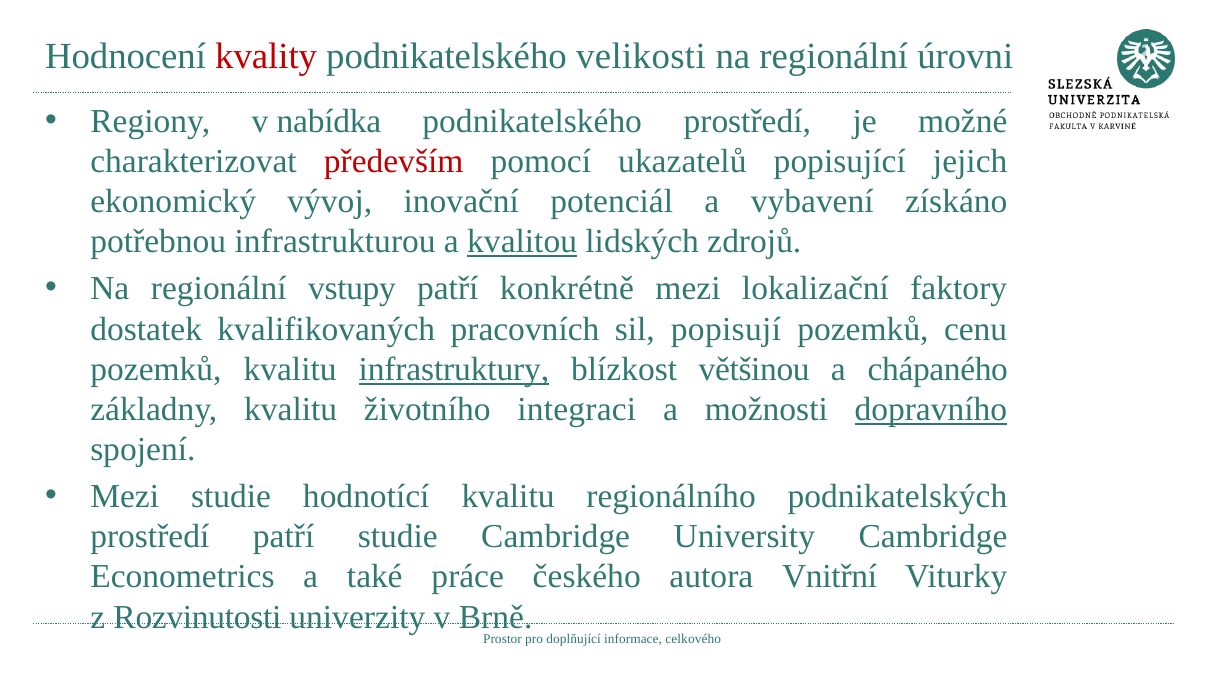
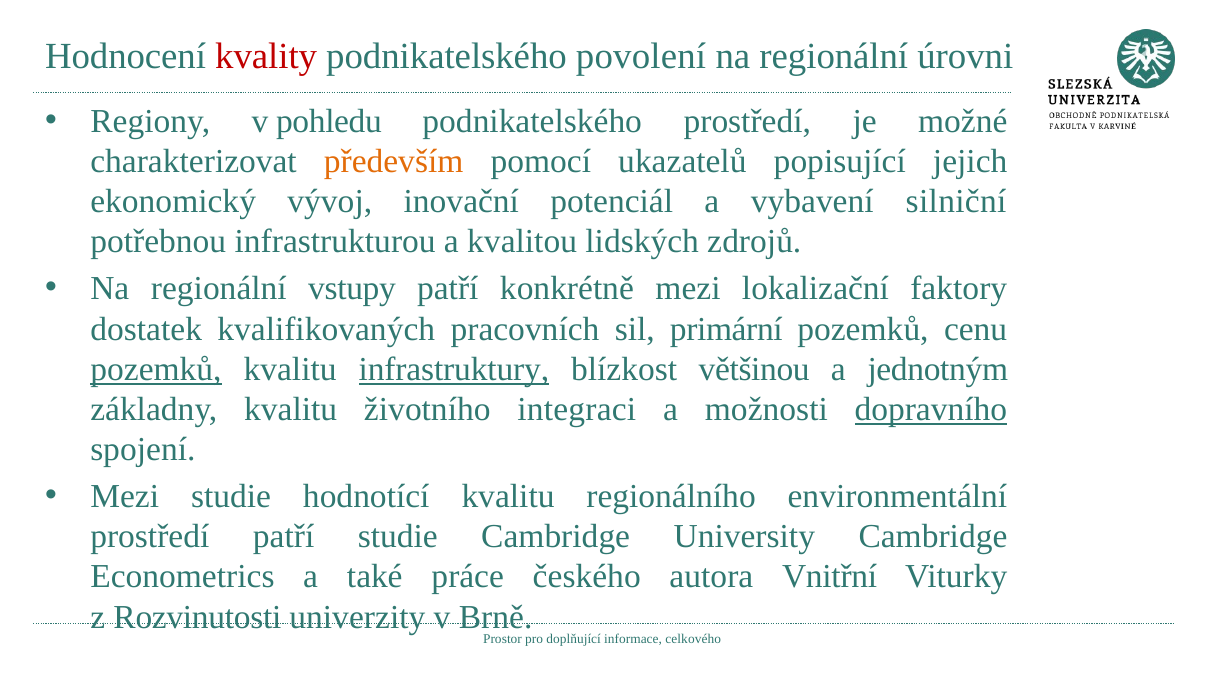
velikosti: velikosti -> povolení (641, 56)
nabídka: nabídka -> pohledu (329, 121)
především colour: red -> orange (394, 161)
získáno: získáno -> silniční (956, 202)
kvalitou underline: present -> none (522, 242)
popisují: popisují -> primární (726, 329)
pozemků underline: none -> present (156, 369)
chápaného: chápaného -> jednotným (938, 369)
podnikatelských: podnikatelských -> environmentální (897, 496)
